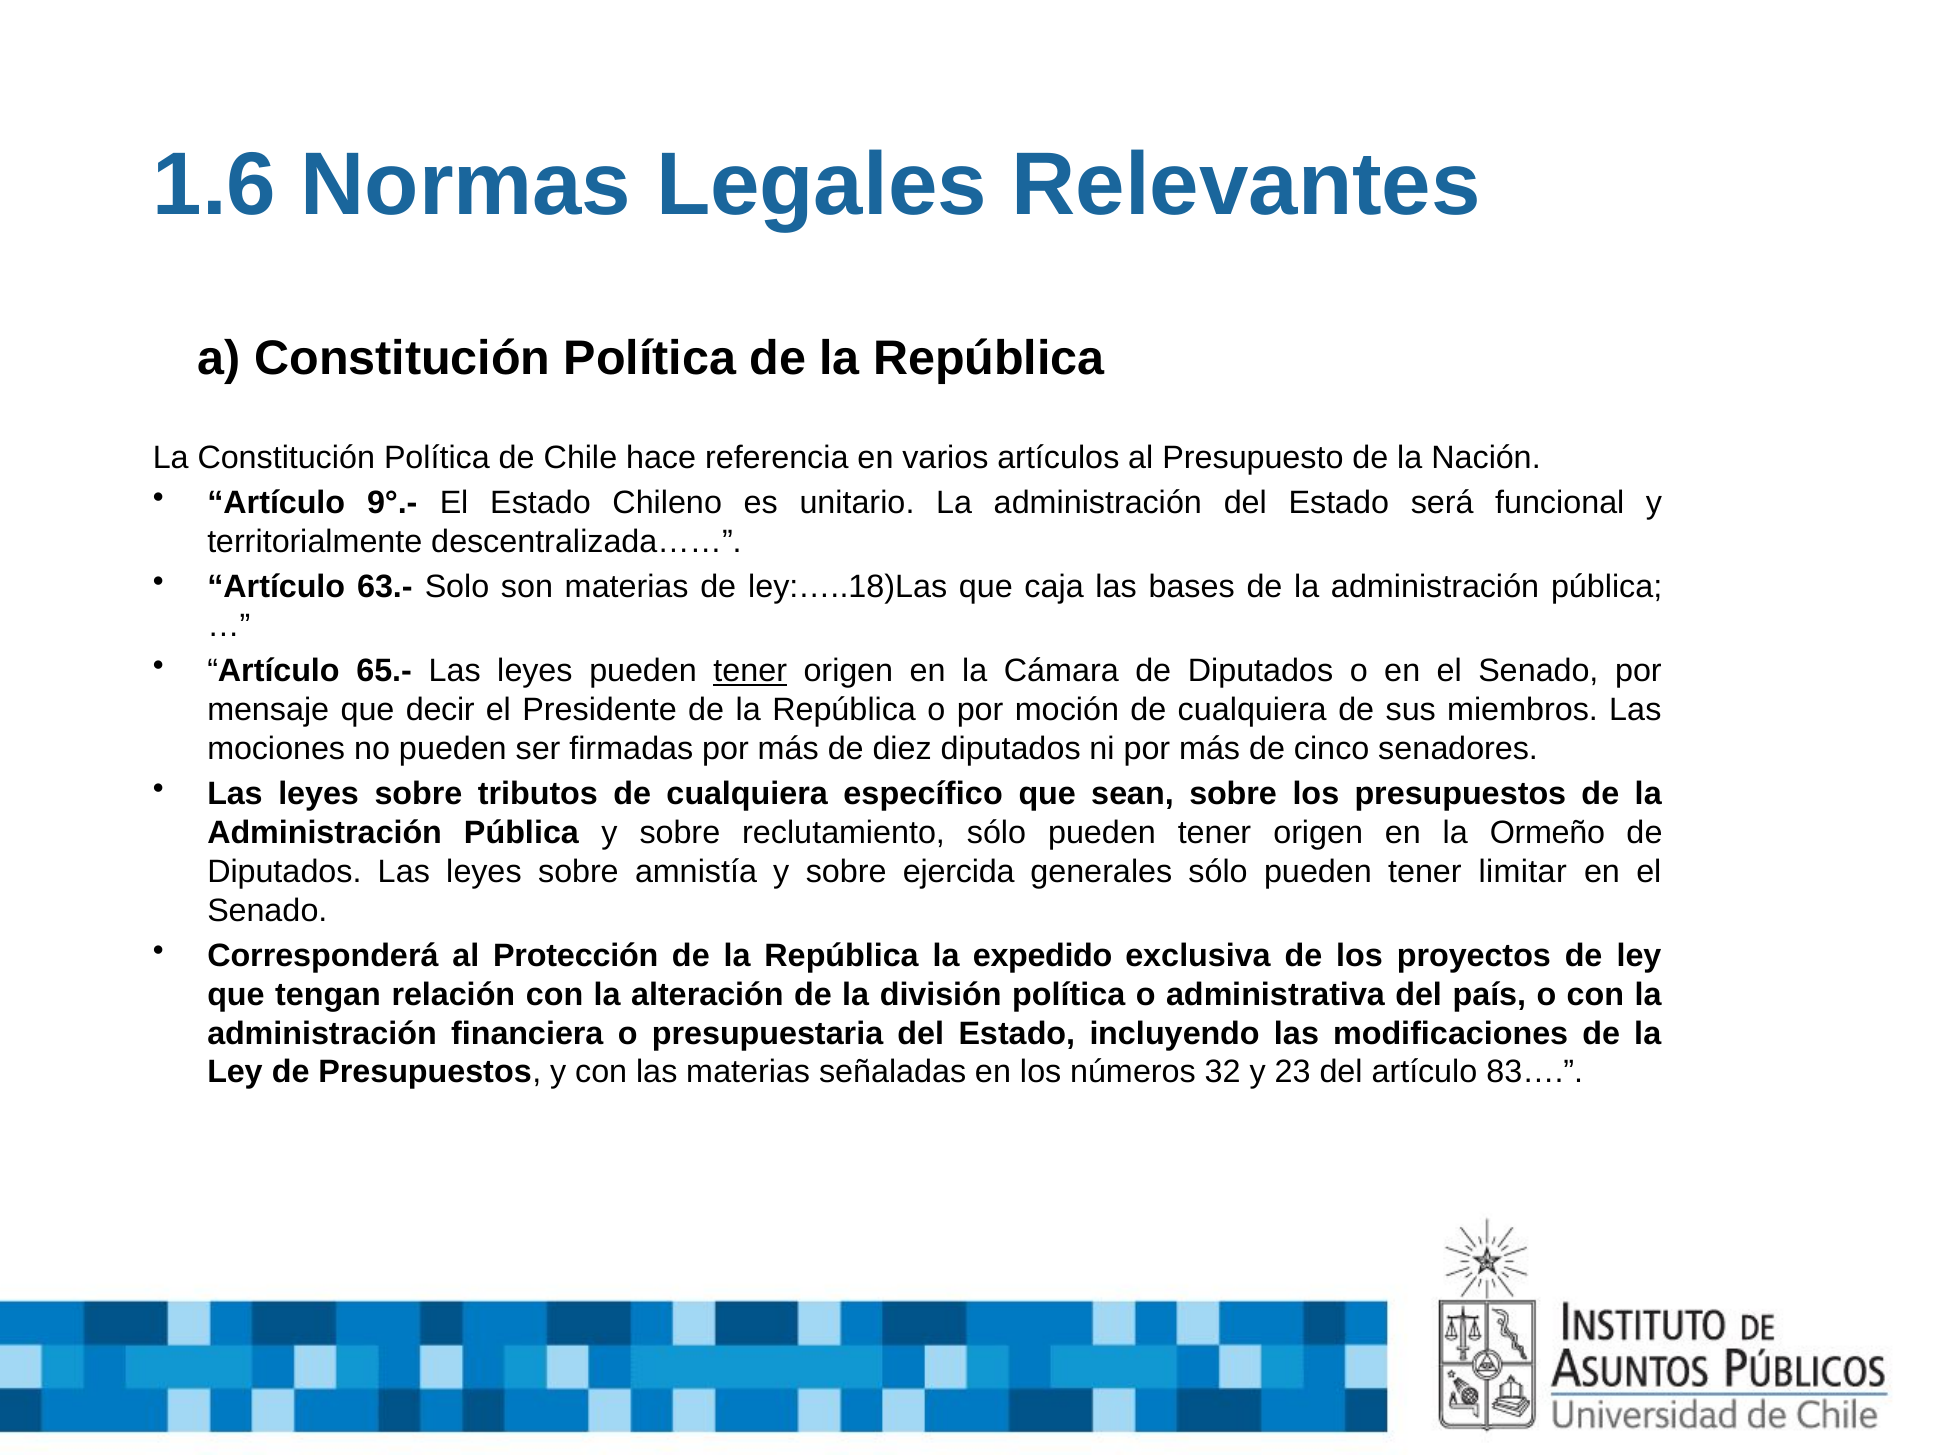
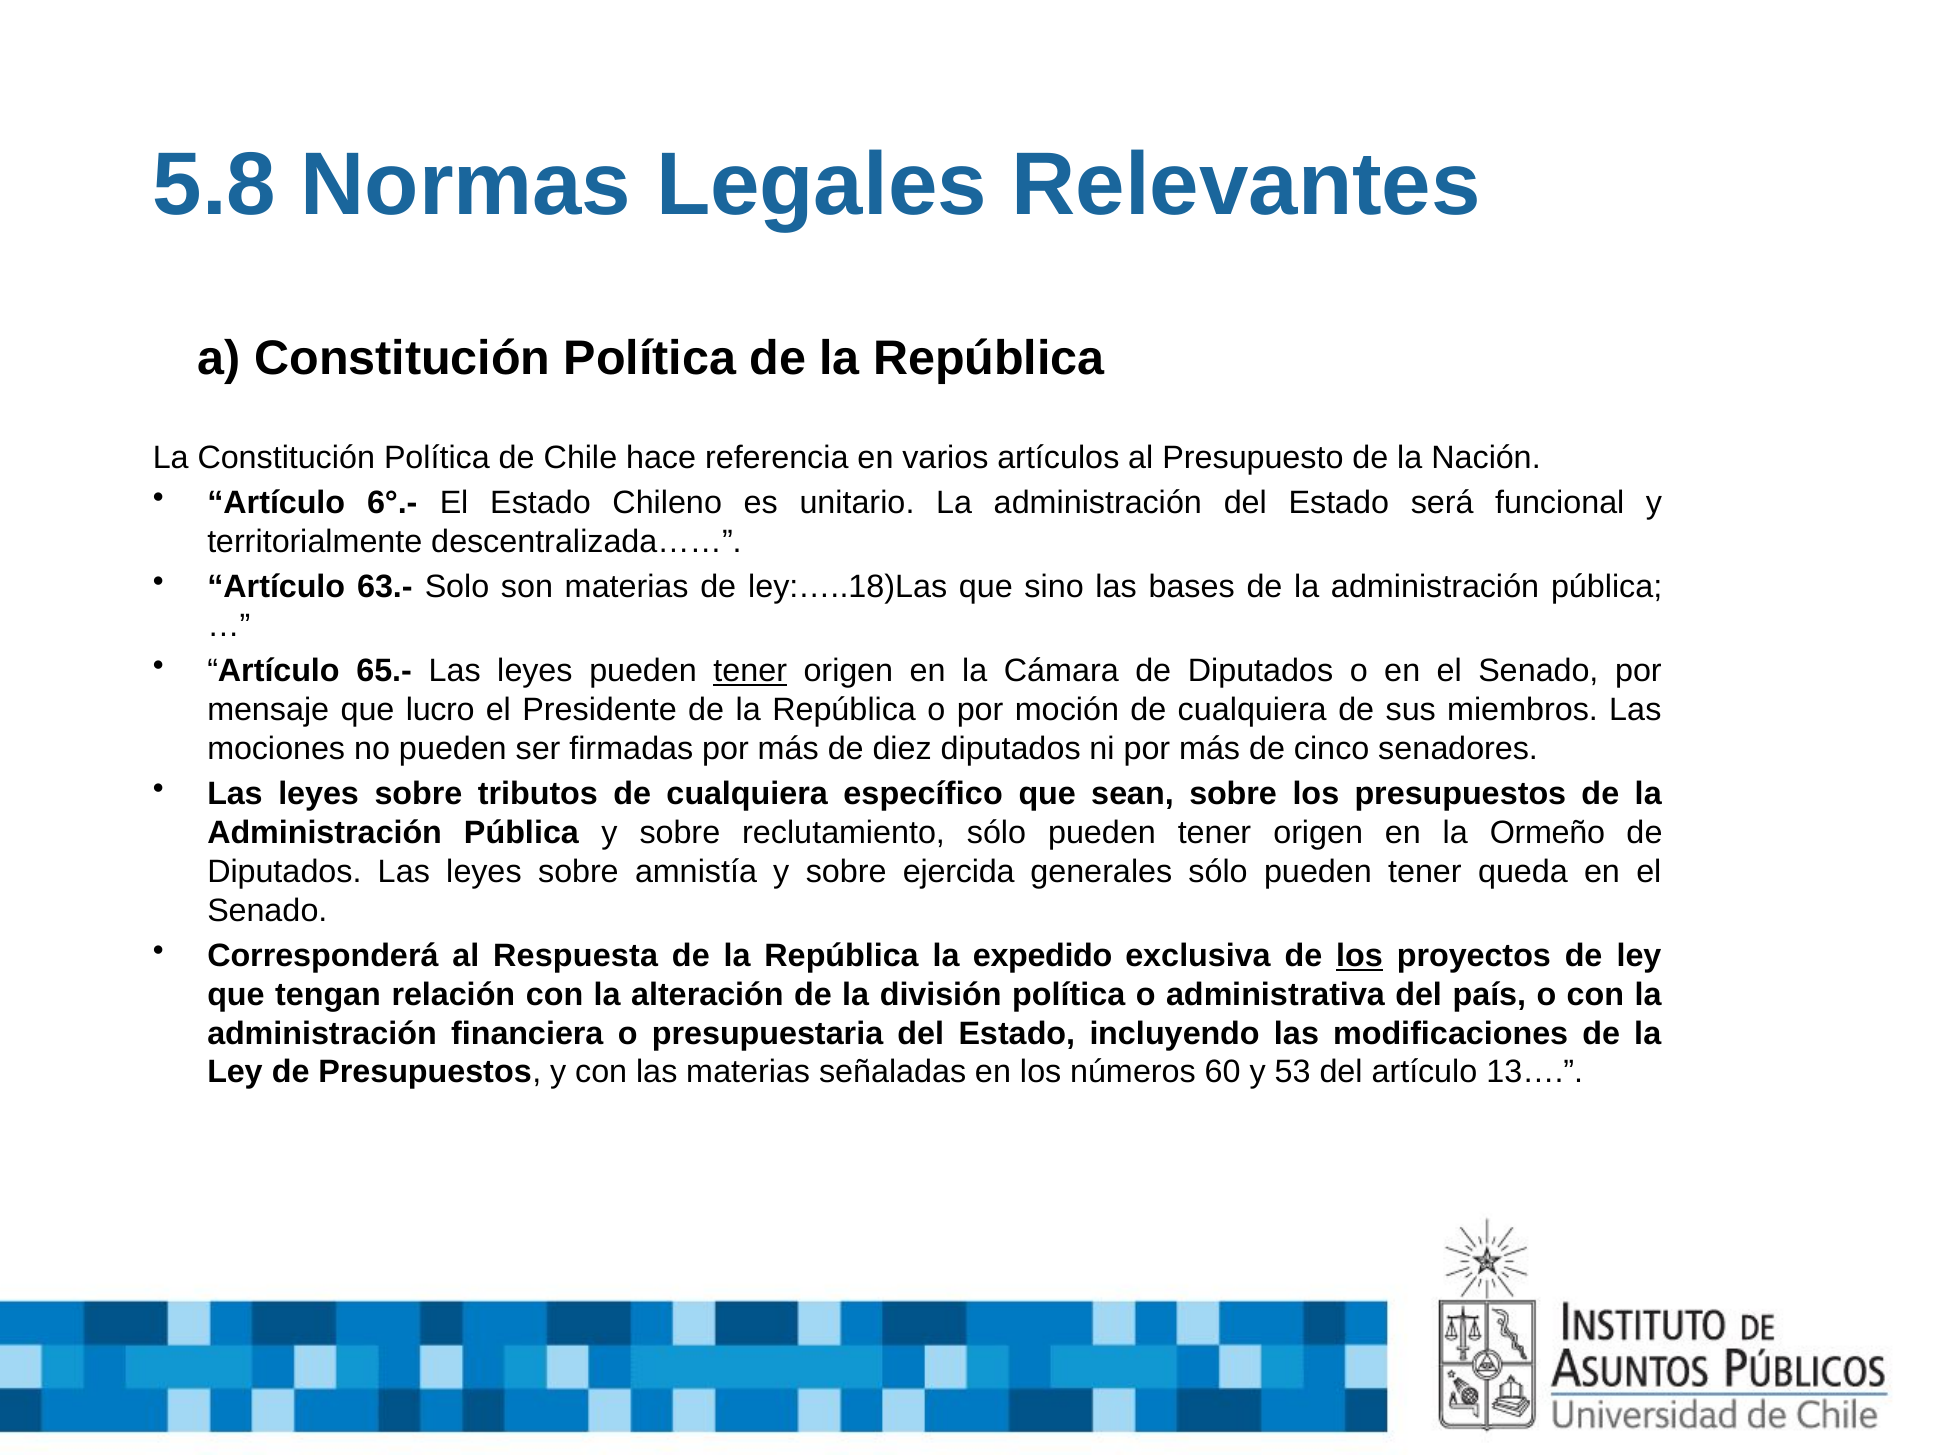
1.6: 1.6 -> 5.8 (214, 185)
9°.-: 9°.- -> 6°.- (392, 503)
caja: caja -> sino (1054, 587)
decir: decir -> lucro (440, 710)
limitar: limitar -> queda (1523, 872)
Protección: Protección -> Respuesta (576, 956)
los underline: none -> present (1359, 956)
32: 32 -> 60 (1223, 1072)
23: 23 -> 53 (1293, 1072)
83…: 83… -> 13… (1535, 1072)
